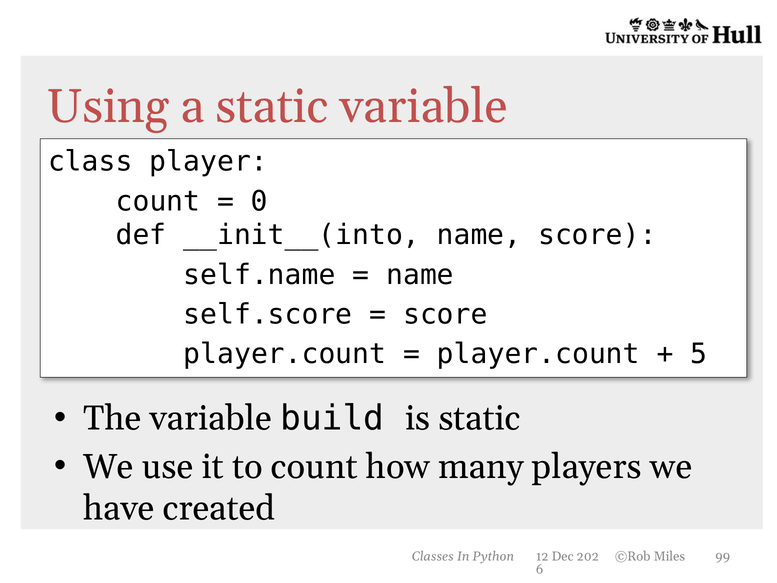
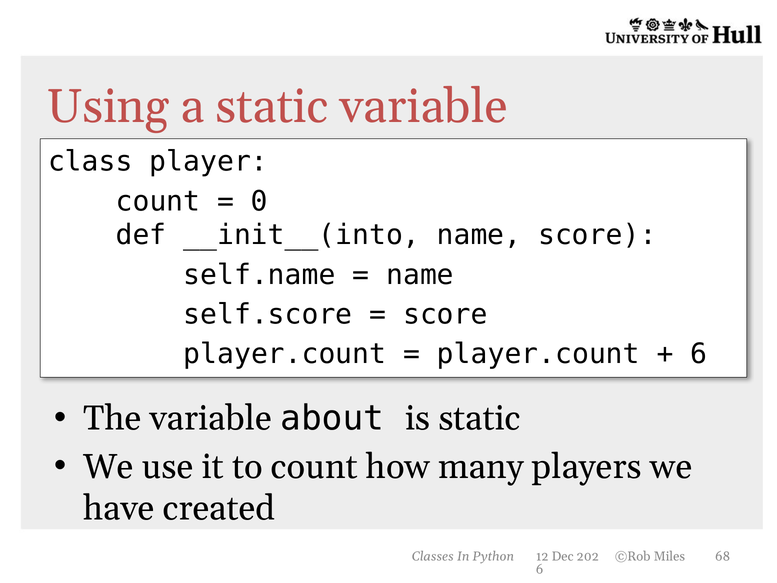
5: 5 -> 6 (699, 354)
build: build -> about (332, 418)
99: 99 -> 68 (723, 556)
